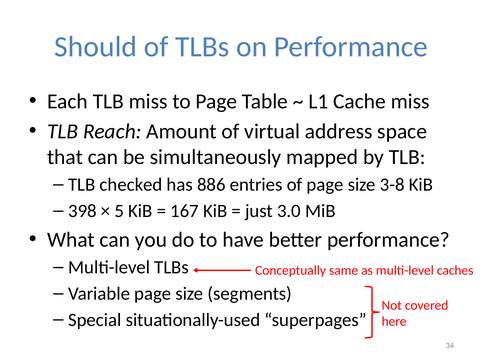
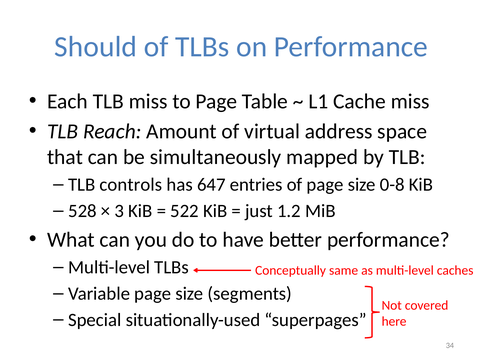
checked: checked -> controls (131, 185)
886: 886 -> 647 (211, 185)
3-8: 3-8 -> 0-8 (392, 185)
398: 398 -> 528 (82, 211)
5: 5 -> 3 (119, 211)
167: 167 -> 522 (185, 211)
3.0: 3.0 -> 1.2 (289, 211)
